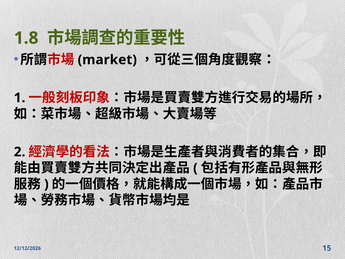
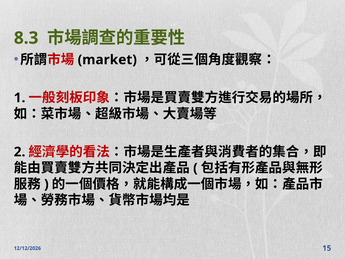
1.8: 1.8 -> 8.3 (26, 38)
